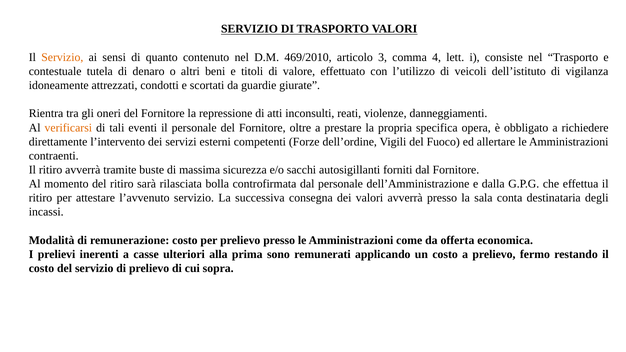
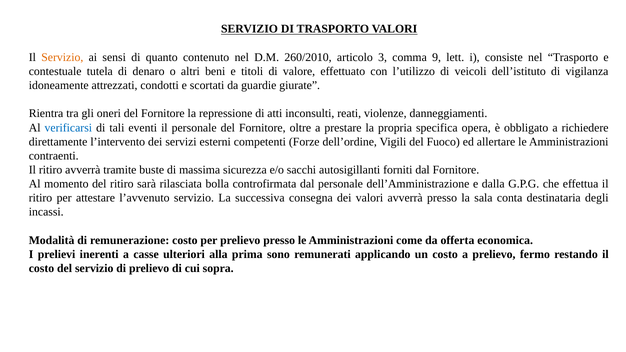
469/2010: 469/2010 -> 260/2010 (308, 57)
4: 4 -> 9 (437, 57)
verificarsi colour: orange -> blue (68, 128)
